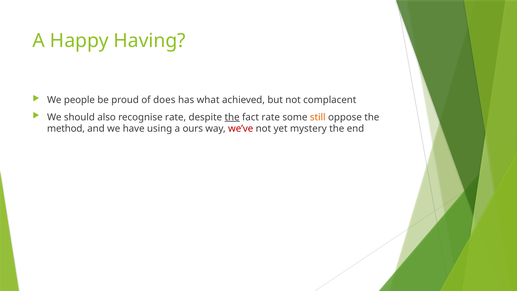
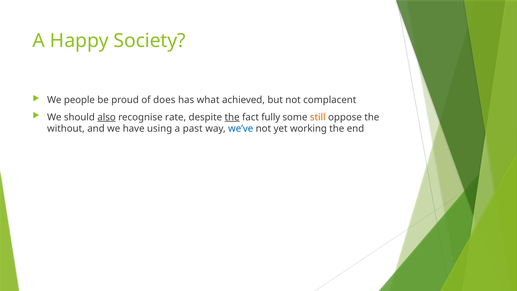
Having: Having -> Society (150, 41)
also underline: none -> present (107, 117)
fact rate: rate -> fully (271, 117)
method: method -> without (66, 129)
ours: ours -> past (193, 129)
we’ve colour: red -> blue (241, 129)
mystery: mystery -> working (308, 129)
